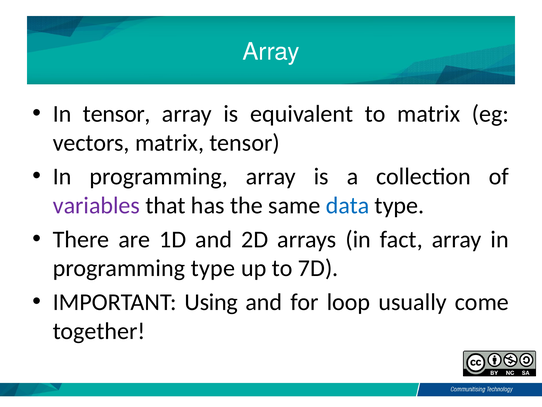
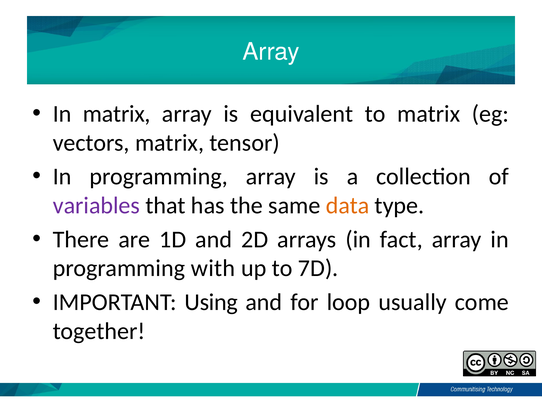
In tensor: tensor -> matrix (117, 114)
data colour: blue -> orange (348, 205)
programming type: type -> with (213, 268)
